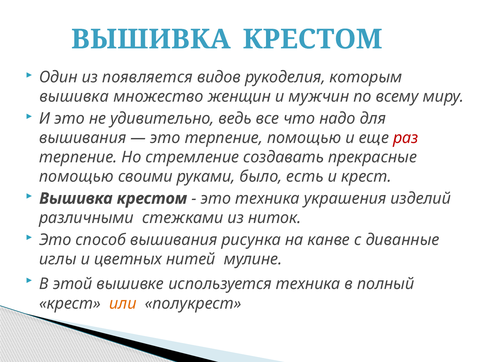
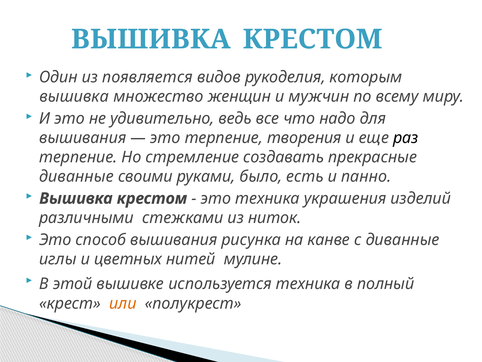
терпение помощью: помощью -> творения (304, 138)
раз colour: red -> black (406, 138)
помощью: помощью -> диванные (76, 176)
и крест: крест -> панно (366, 176)
